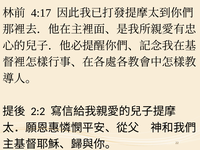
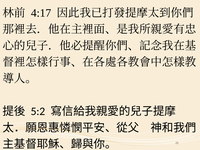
2:2: 2:2 -> 5:2 (38, 111)
